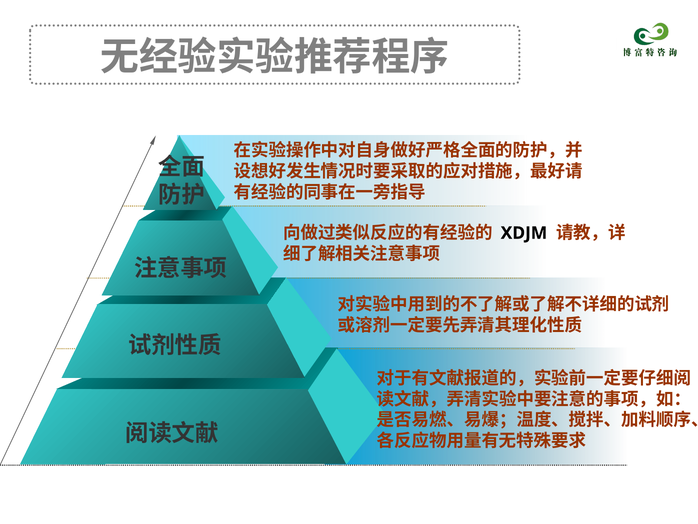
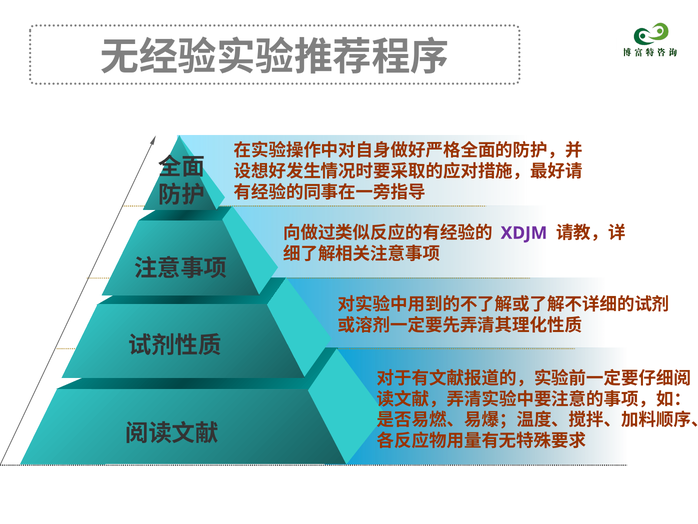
XDJM colour: black -> purple (524, 233)
